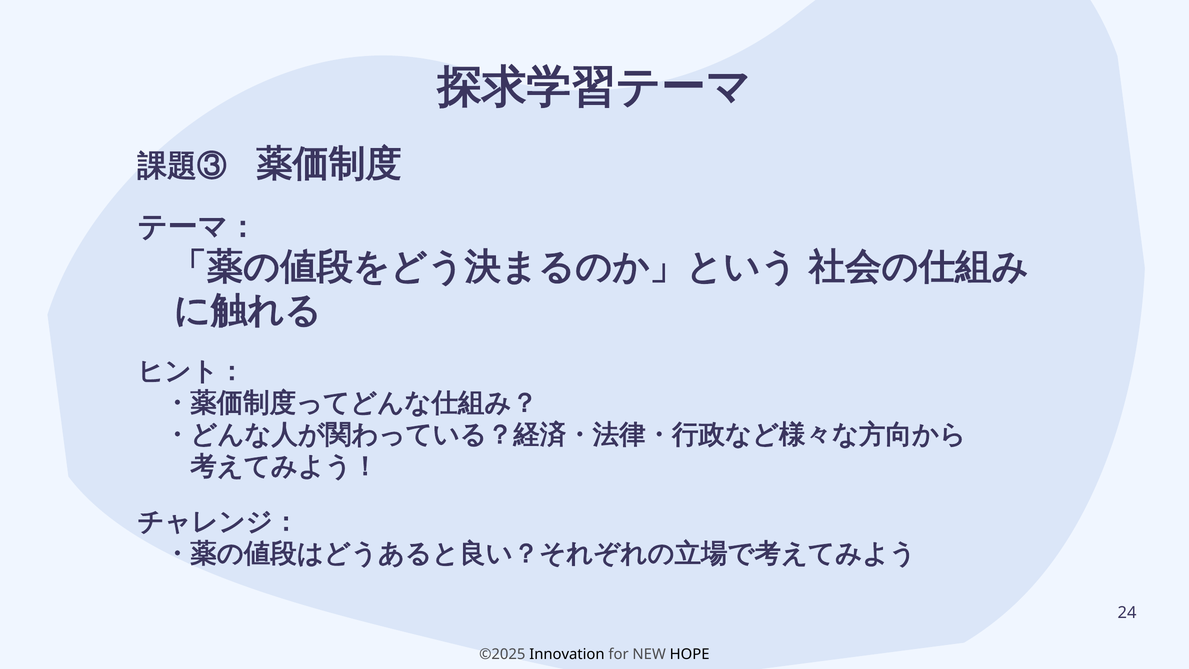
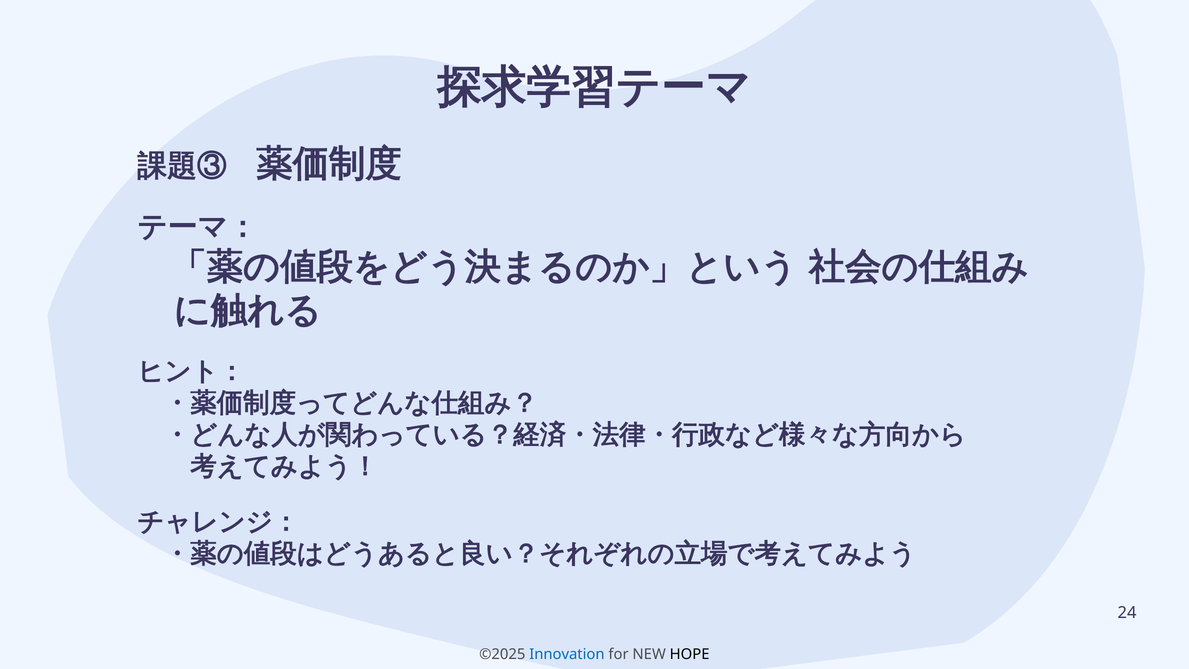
Innovation colour: black -> blue (567, 654)
